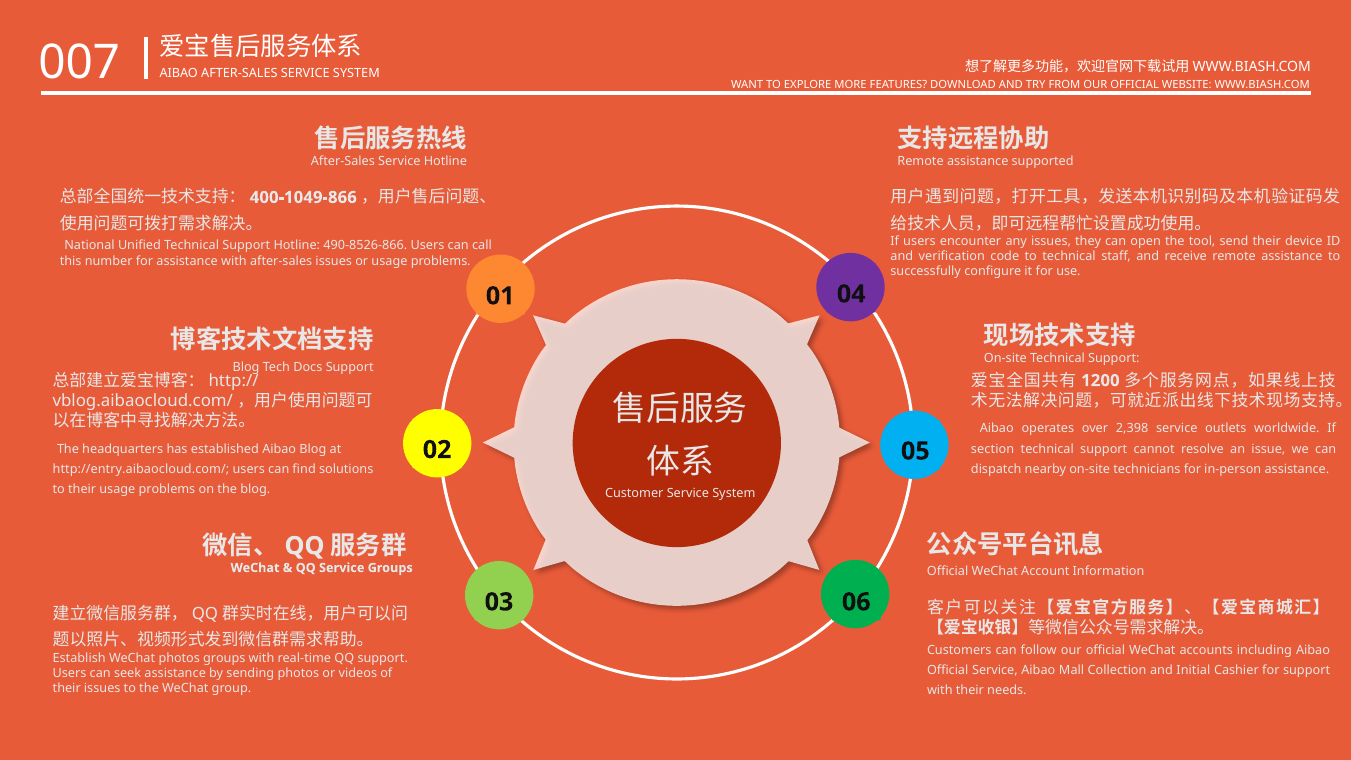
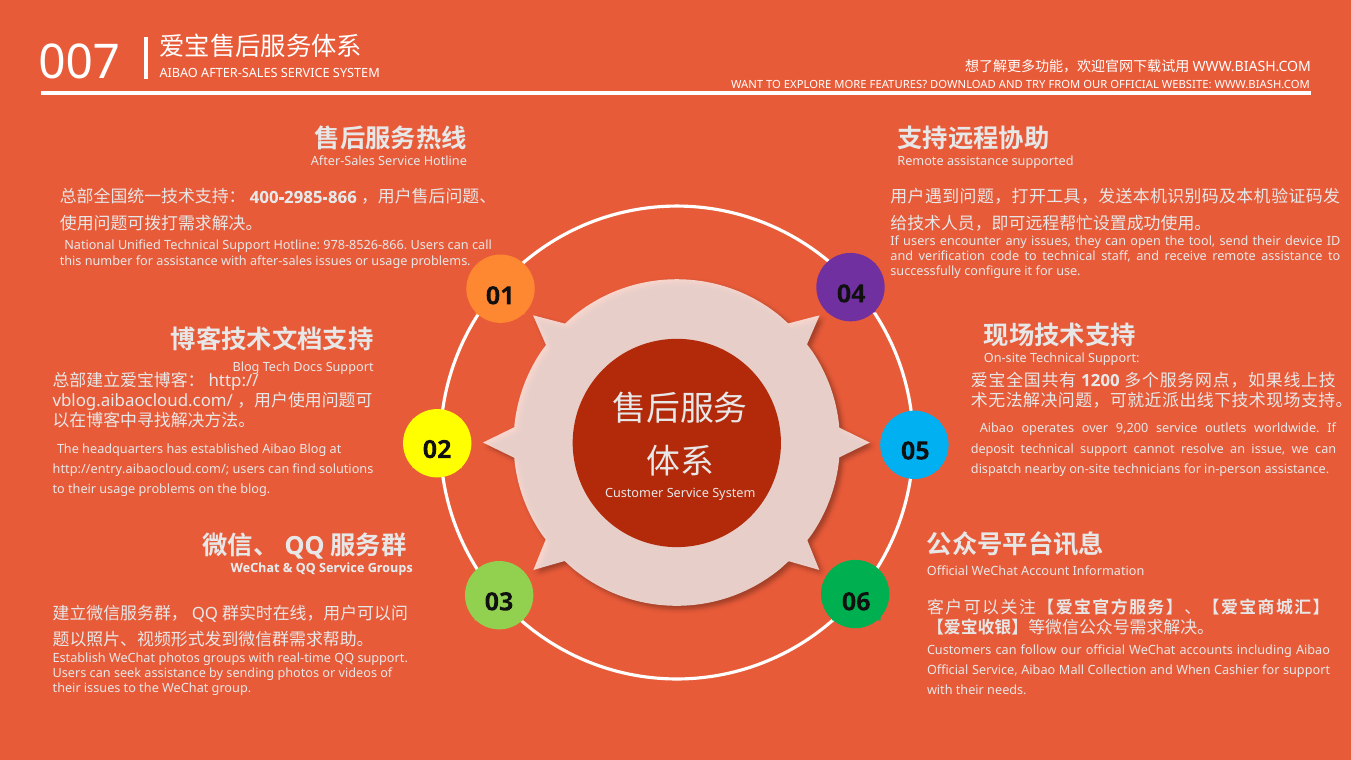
400-1049-866: 400-1049-866 -> 400-2985-866 (303, 197)
490-8526-866: 490-8526-866 -> 978-8526-866 (365, 245)
2,398: 2,398 -> 9,200 (1132, 429)
section: section -> deposit (993, 449)
Initial: Initial -> When (1193, 670)
